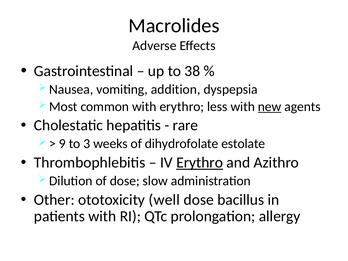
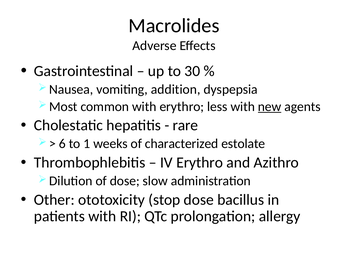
38: 38 -> 30 (192, 71)
9: 9 -> 6 (62, 144)
3: 3 -> 1 (87, 144)
dihydrofolate: dihydrofolate -> characterized (182, 144)
Erythro underline: present -> none (200, 163)
well: well -> stop (164, 200)
